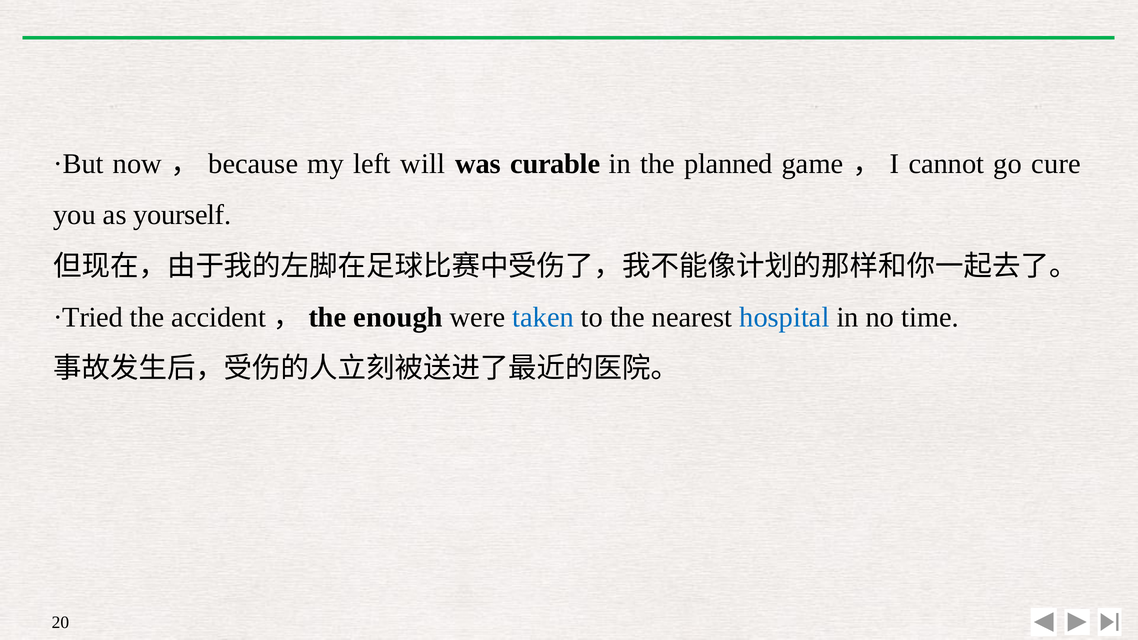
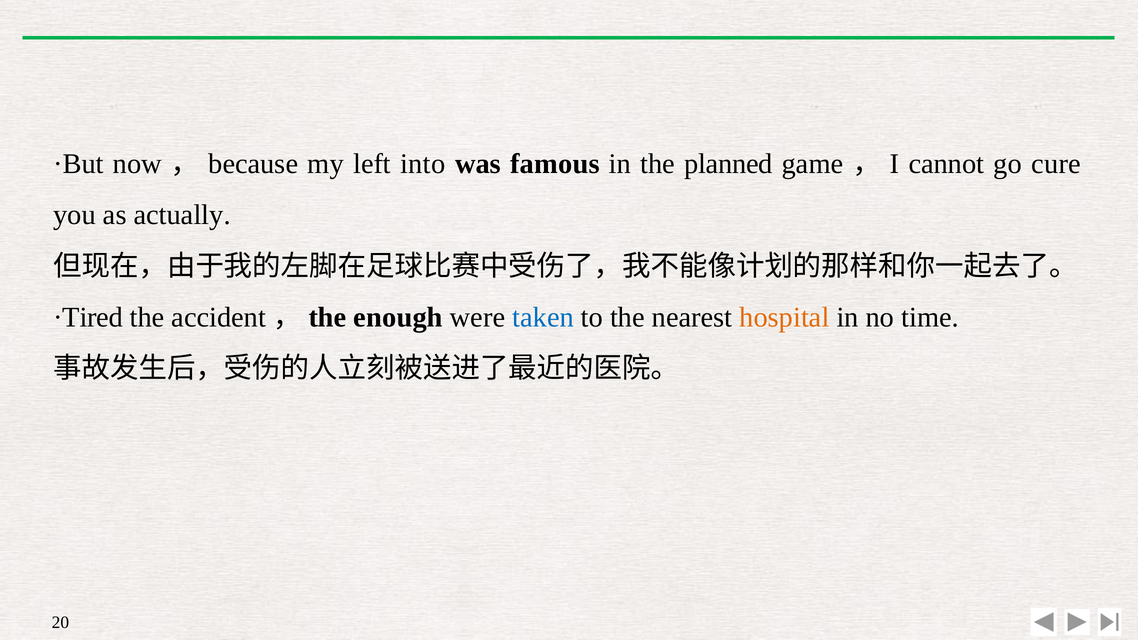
will: will -> into (423, 164)
curable: curable -> famous (555, 164)
yourself: yourself -> actually (182, 215)
·Tried: ·Tried -> ·Tired (88, 317)
hospital colour: blue -> orange (784, 317)
